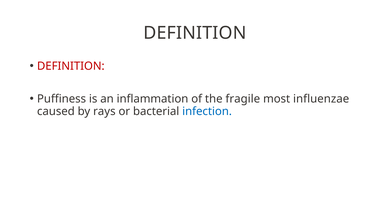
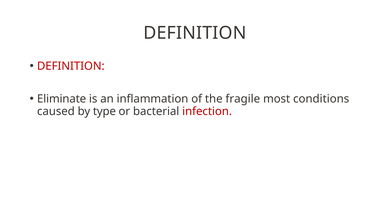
Puffiness: Puffiness -> Eliminate (62, 99)
influenzae: influenzae -> conditions (321, 99)
rays: rays -> type (104, 111)
infection colour: blue -> red (207, 111)
